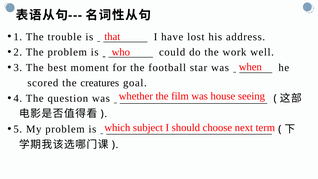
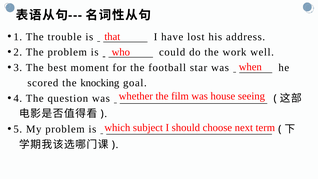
creatures: creatures -> knocking (100, 83)
